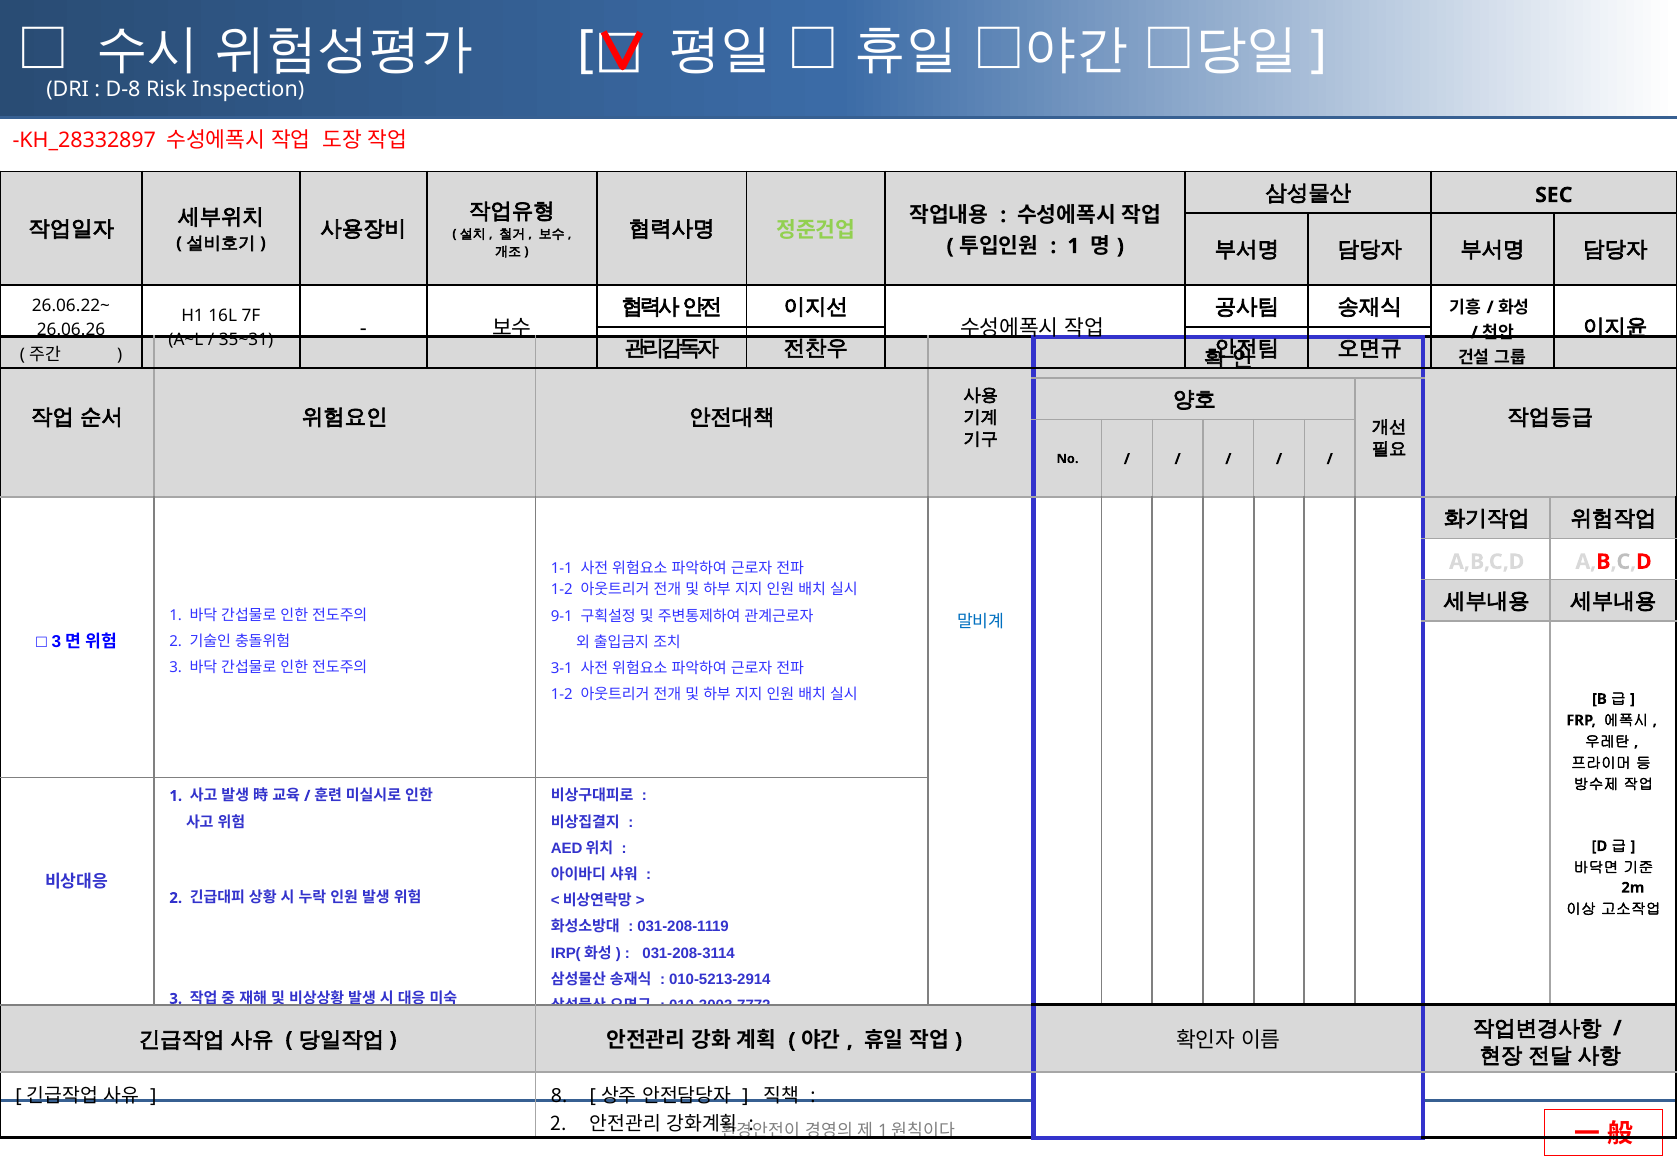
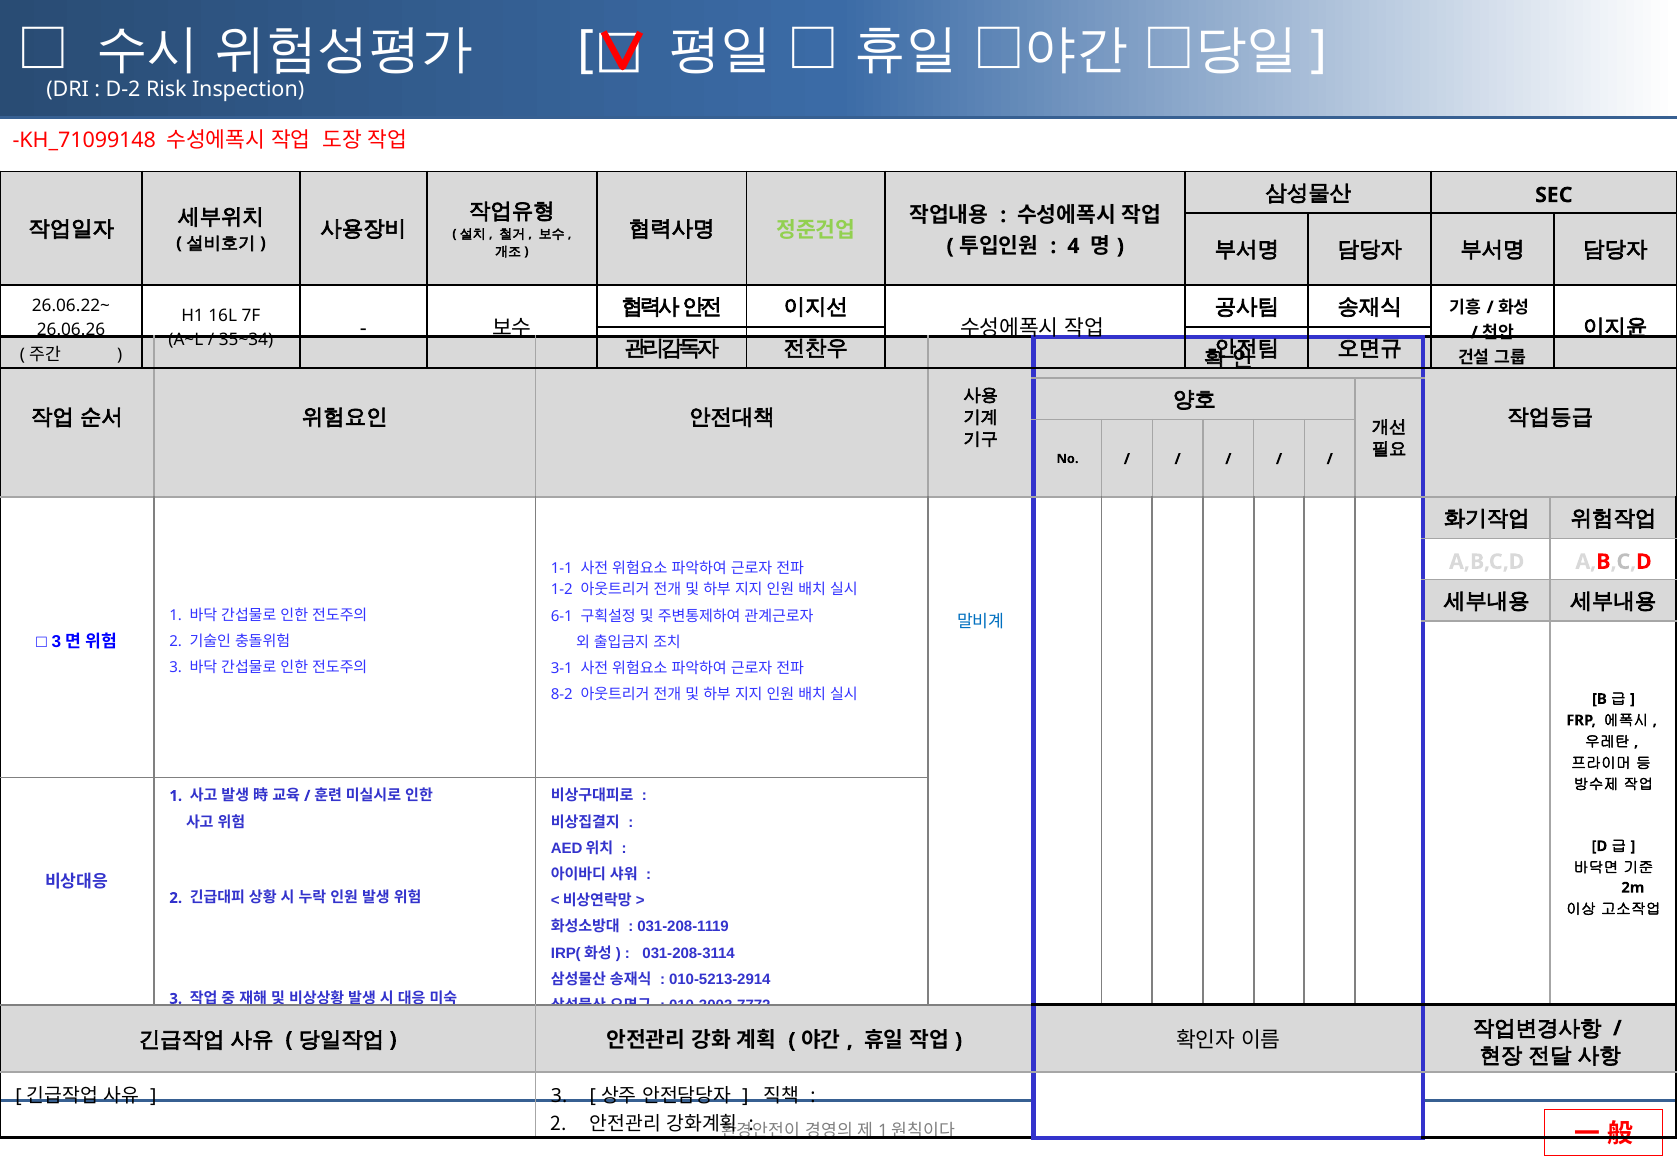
D-8: D-8 -> D-2 (123, 89)
KH_28332897: KH_28332897 -> KH_71099148 (84, 141)
1: 1 -> 4 (1073, 246)
35~31: 35~31 -> 35~34 (246, 340)
9-1: 9-1 -> 6-1 (562, 616)
1-2: 1-2 -> 8-2 (562, 695)
8: 8 -> 3 (559, 1096)
